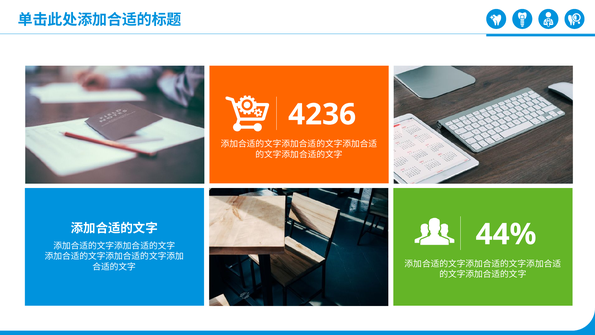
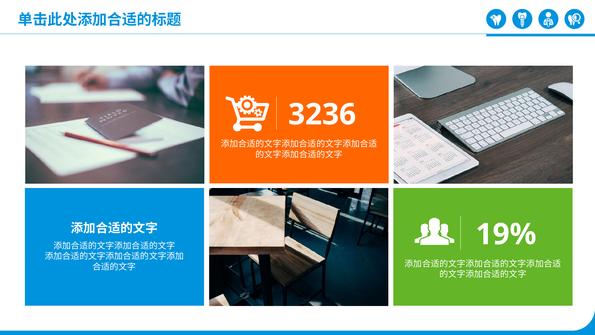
4236: 4236 -> 3236 (322, 114)
44%: 44% -> 19% (506, 234)
